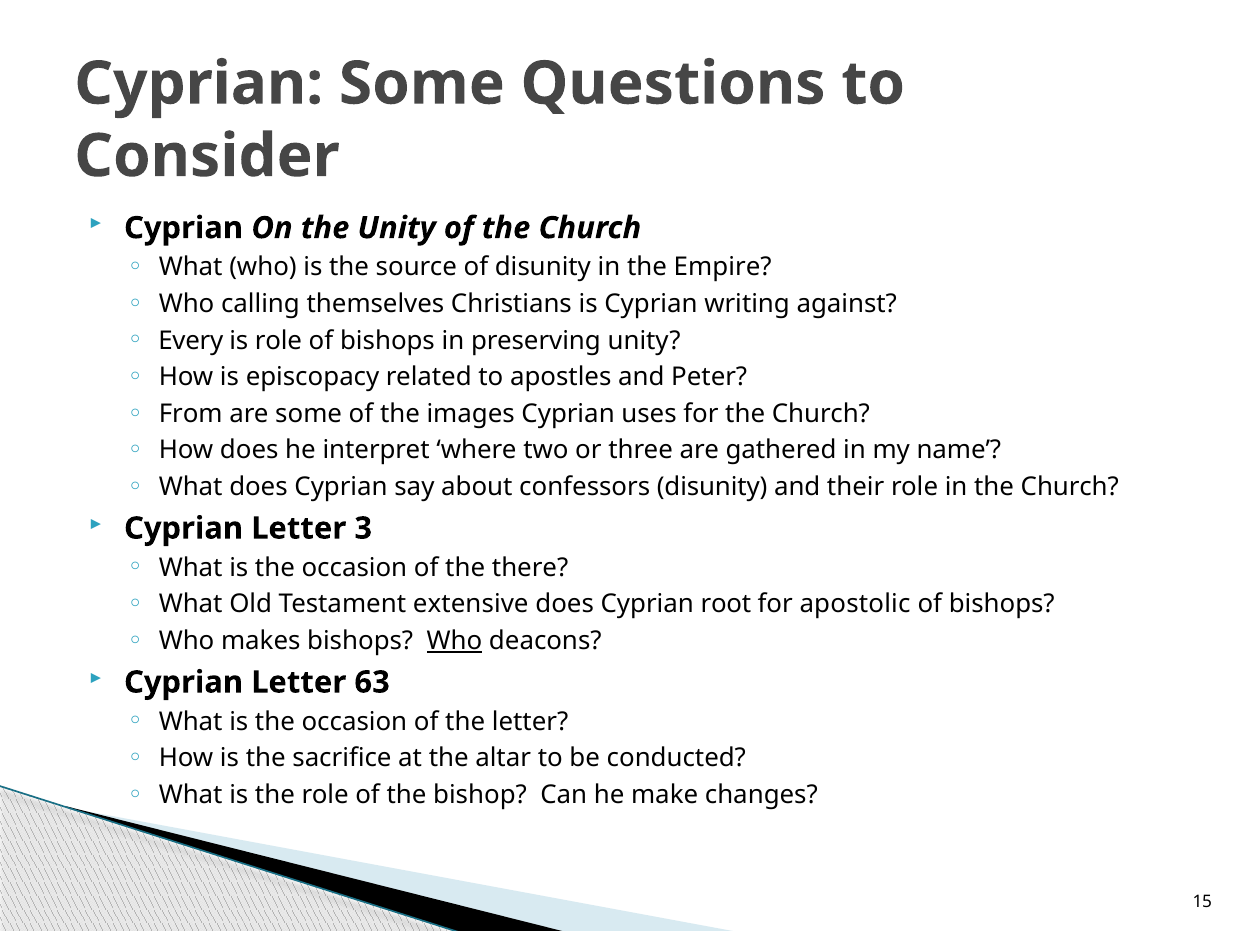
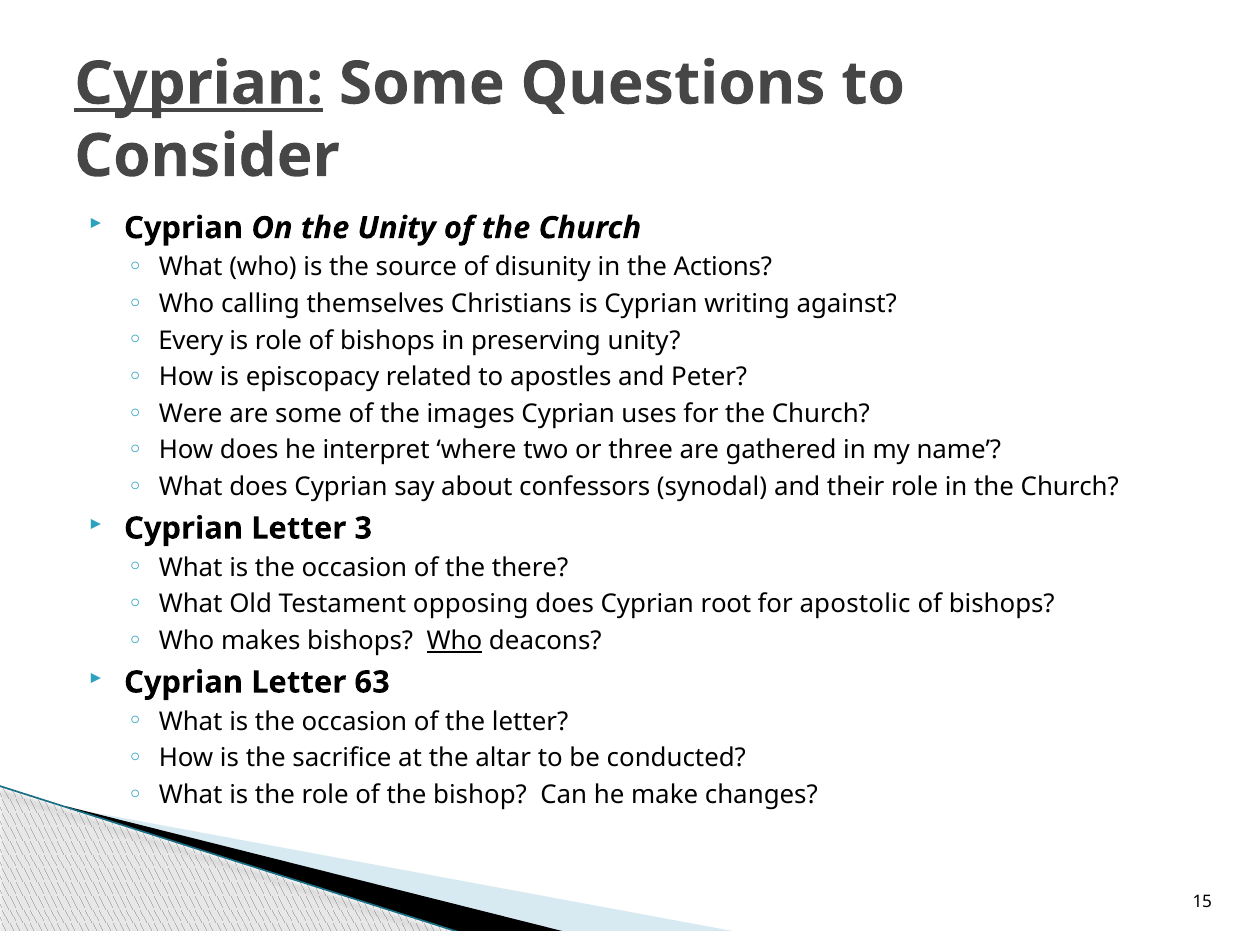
Cyprian underline: none -> present (199, 84)
Empire: Empire -> Actions (723, 267)
From: From -> Were (191, 414)
confessors disunity: disunity -> synodal (712, 487)
extensive: extensive -> opposing (471, 605)
